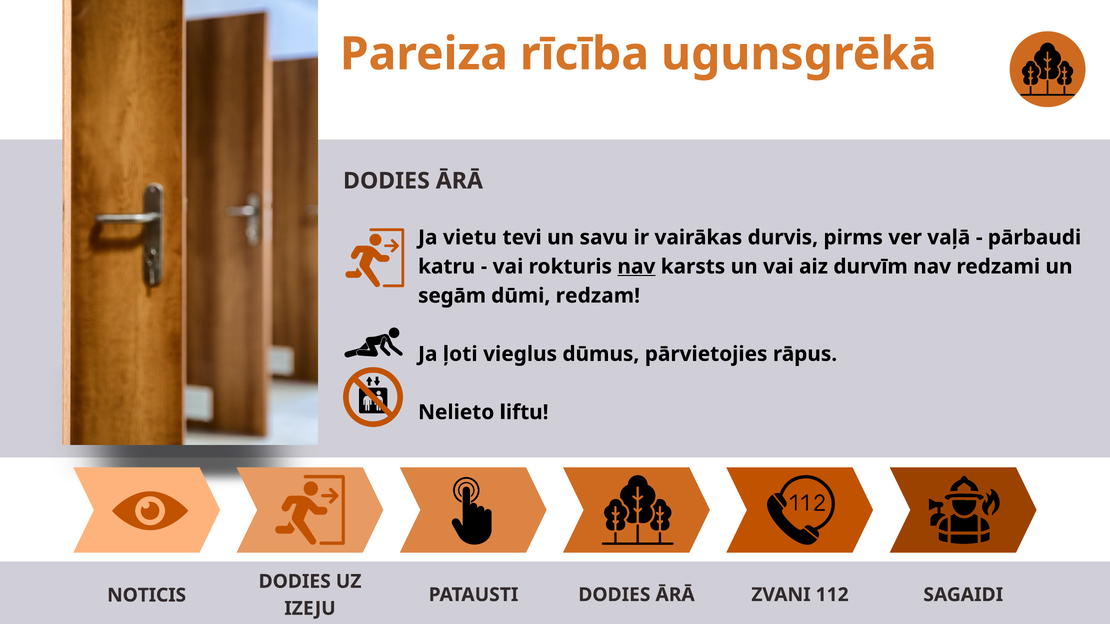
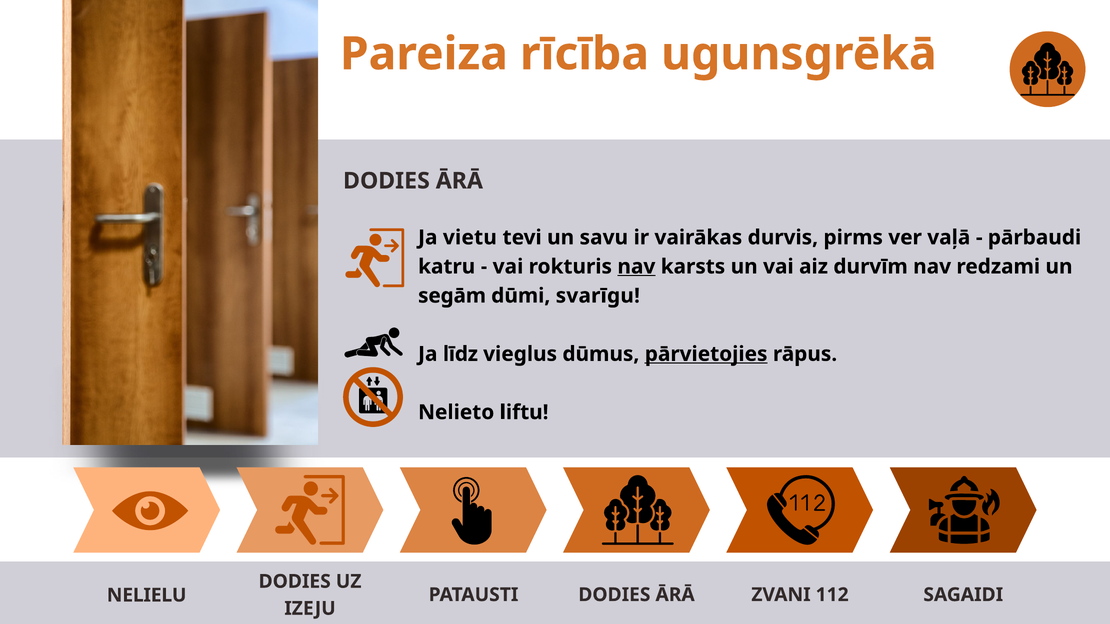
redzam: redzam -> svarīgu (598, 296)
ļoti: ļoti -> līdz (460, 354)
pārvietojies underline: none -> present (706, 354)
NOTICIS: NOTICIS -> NELIELU (147, 596)
